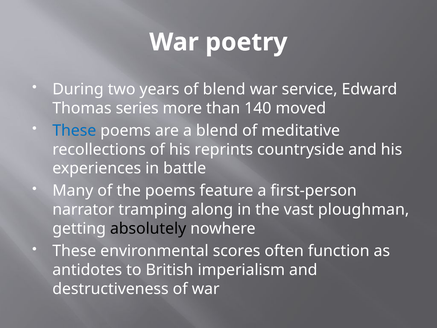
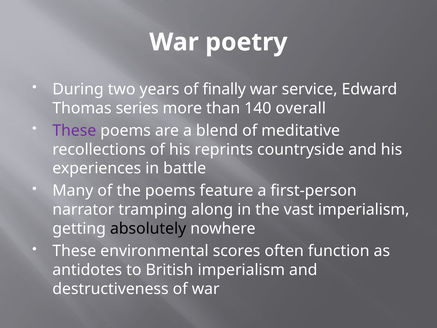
of blend: blend -> finally (224, 89)
moved: moved -> overall (301, 108)
These colour: blue -> purple (74, 130)
vast ploughman: ploughman -> imperialism (364, 210)
